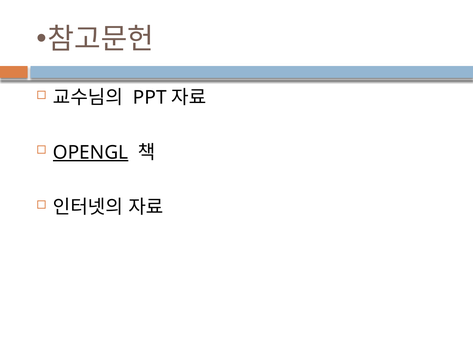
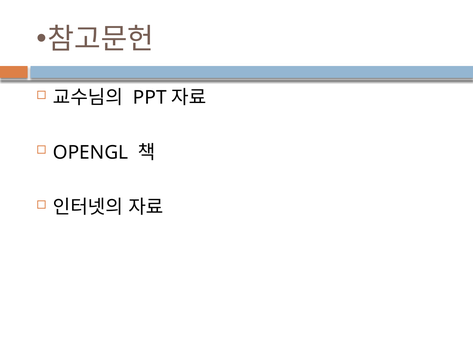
OPENGL underline: present -> none (91, 153)
